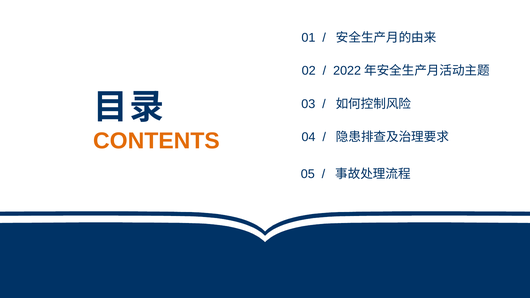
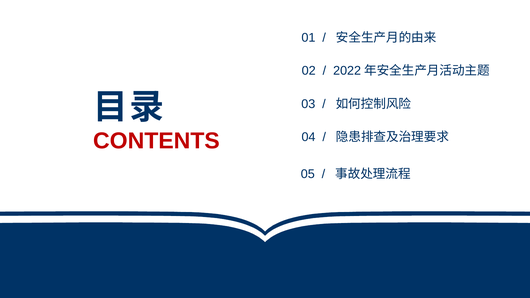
CONTENTS colour: orange -> red (157, 141)
